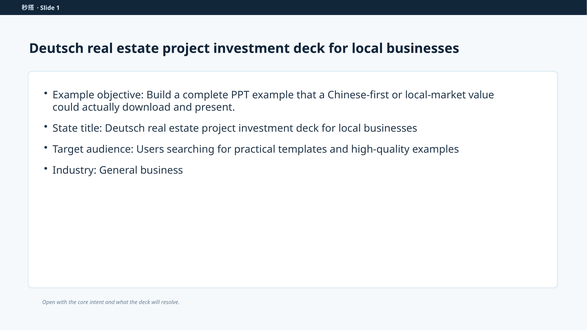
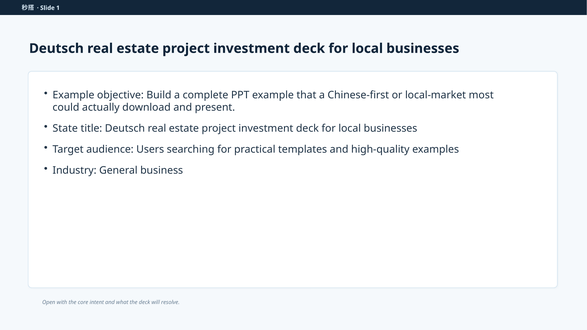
value: value -> most (481, 95)
